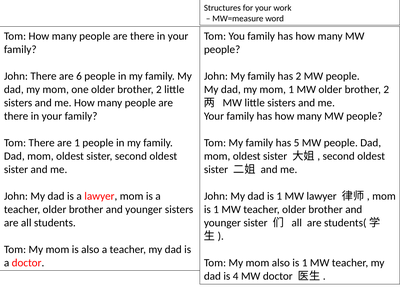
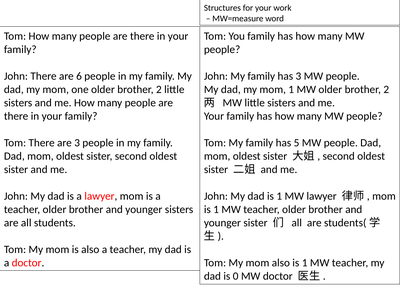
has 2: 2 -> 3 (298, 76)
are 1: 1 -> 3 (77, 143)
4: 4 -> 0 (236, 276)
